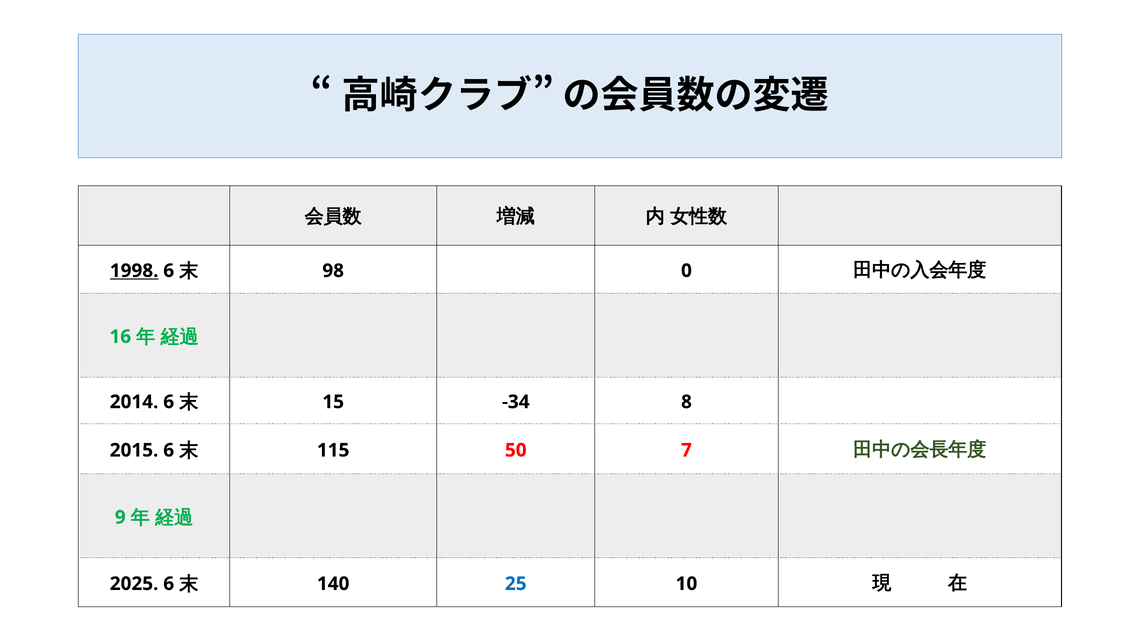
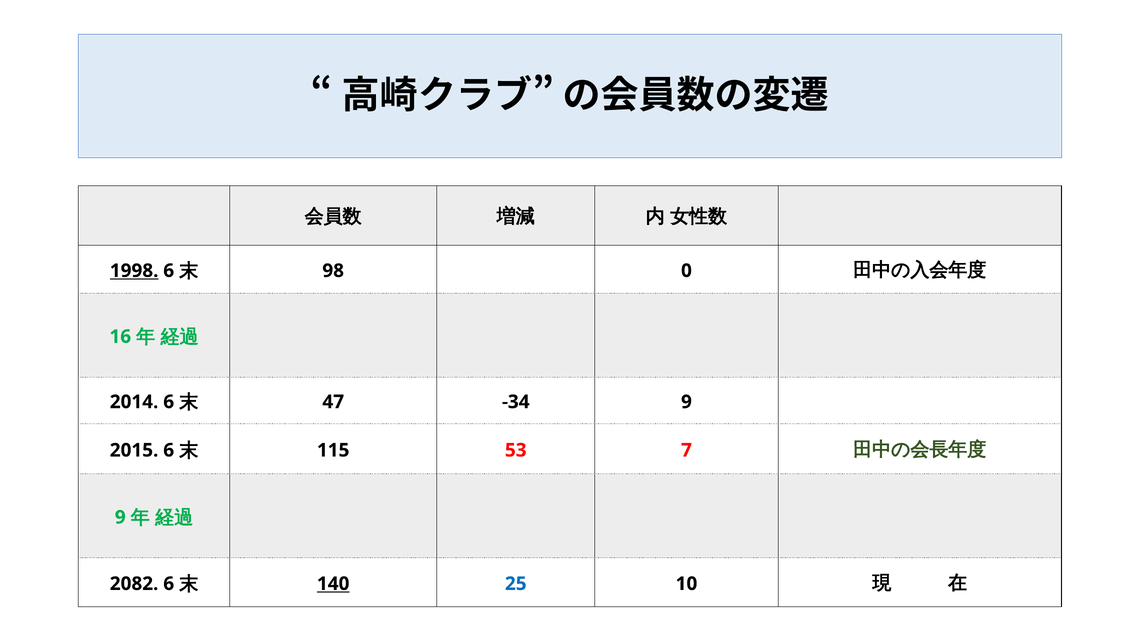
15: 15 -> 47 (333, 402)
-34 8: 8 -> 9 (686, 402)
50: 50 -> 53 (516, 450)
2025: 2025 -> 2082 (134, 584)
140 underline: none -> present (333, 584)
